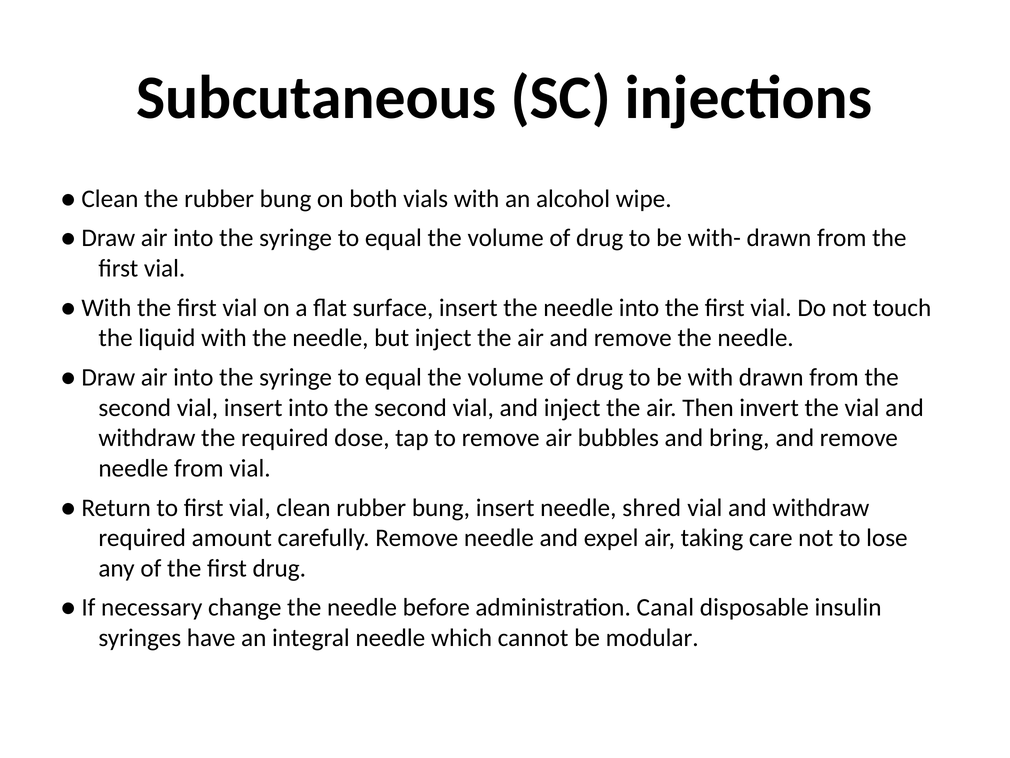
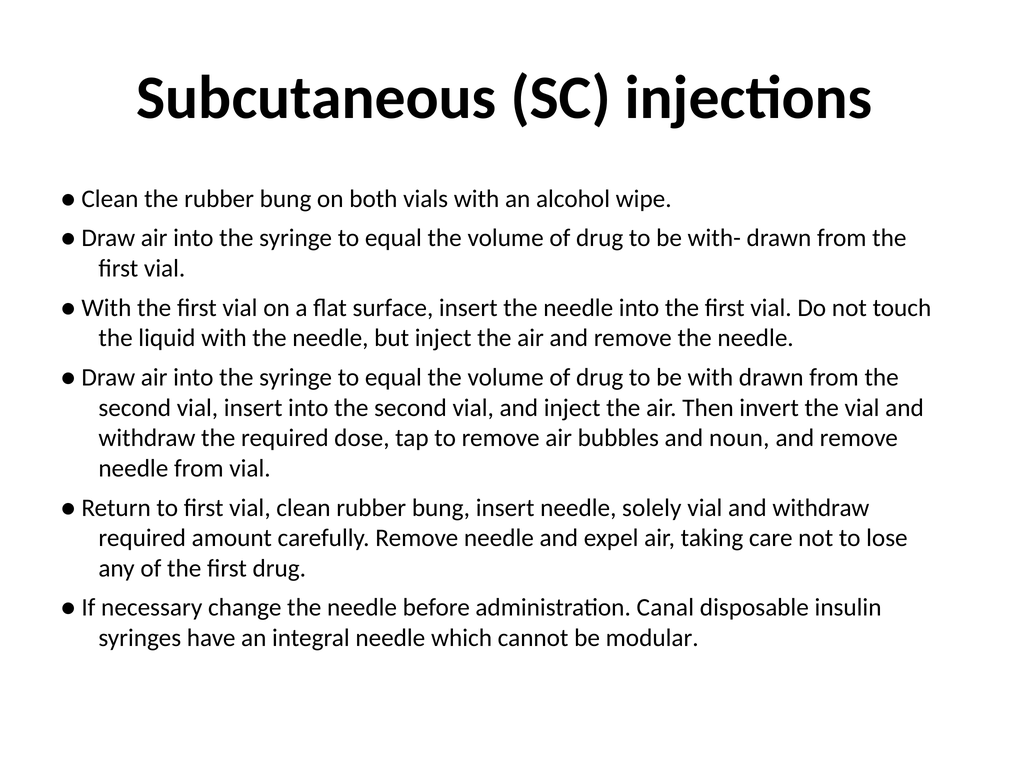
bring: bring -> noun (739, 438)
shred: shred -> solely (652, 507)
